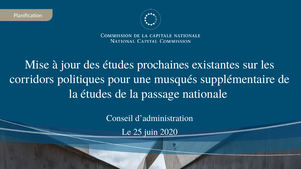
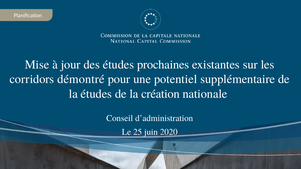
politiques: politiques -> démontré (81, 79)
musqués: musqués -> potentiel (176, 79)
passage: passage -> création (161, 94)
